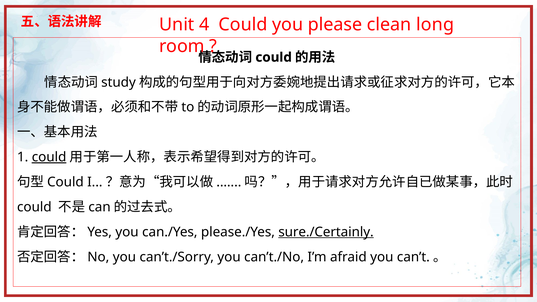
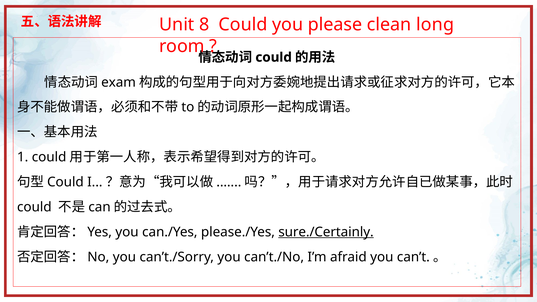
4: 4 -> 8 (204, 25)
study: study -> exam (119, 82)
could underline: present -> none (49, 157)
